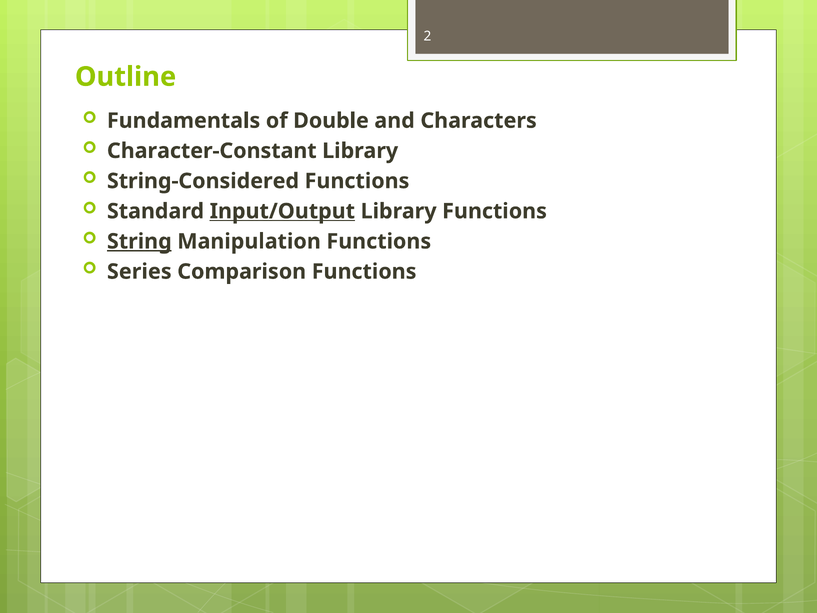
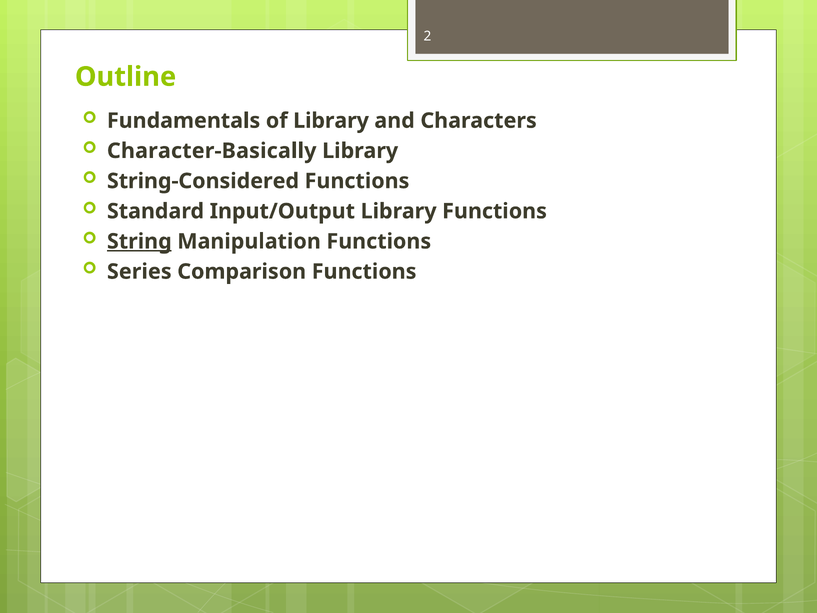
of Double: Double -> Library (331, 121)
Character-Constant: Character-Constant -> Character-Basically (212, 151)
Input/Output underline: present -> none (282, 211)
